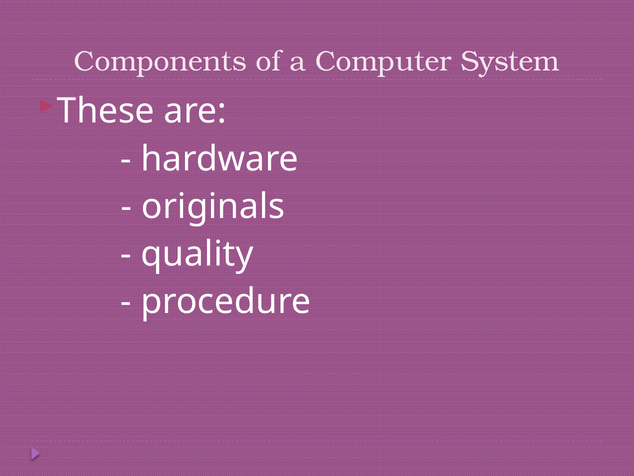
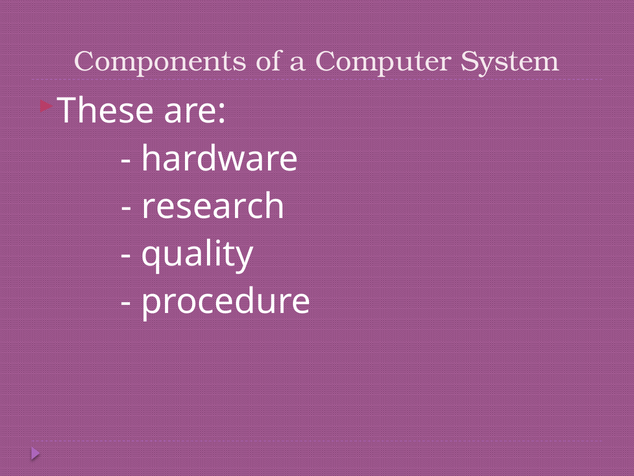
originals: originals -> research (213, 206)
